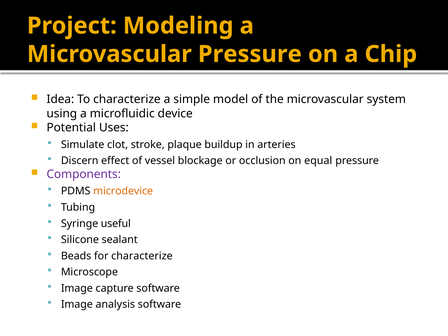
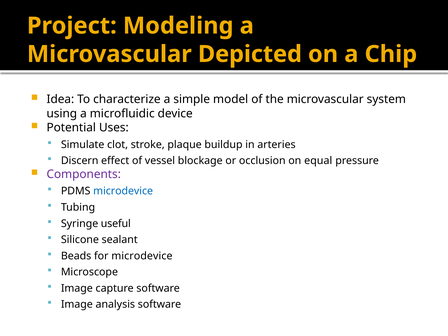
Microvascular Pressure: Pressure -> Depicted (250, 54)
microdevice colour: orange -> blue (123, 191)
for characterize: characterize -> microdevice (142, 256)
